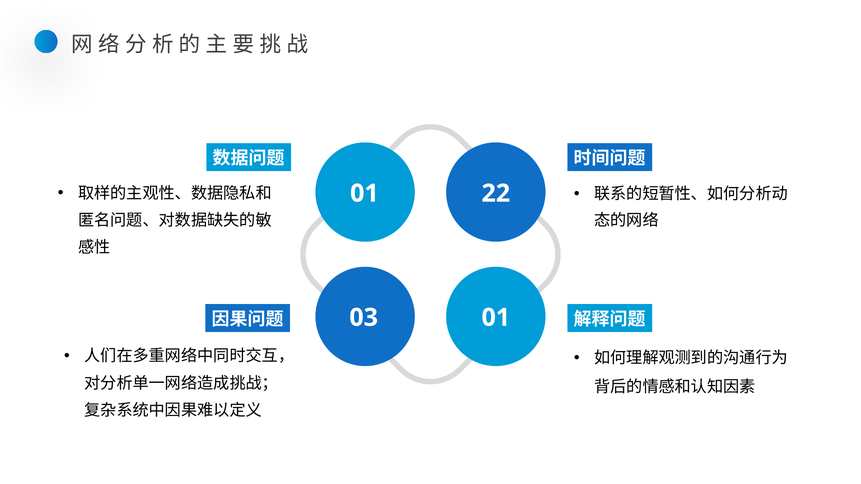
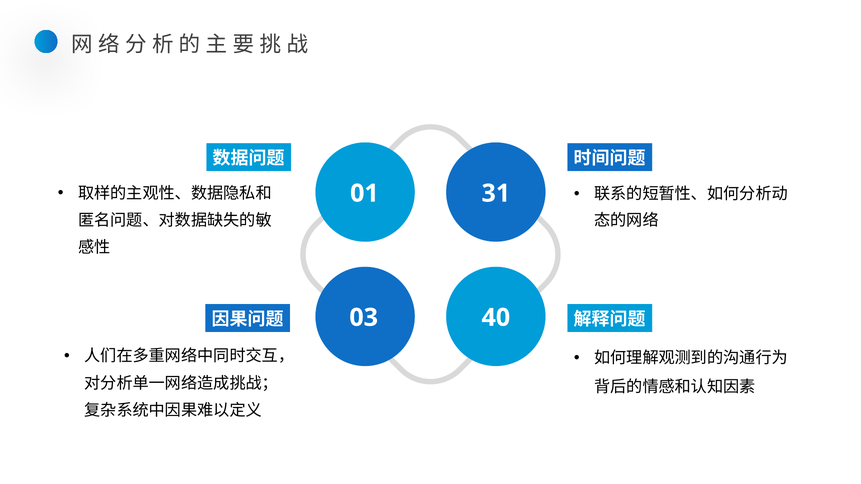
22: 22 -> 31 (496, 193)
03 01: 01 -> 40 (496, 318)
